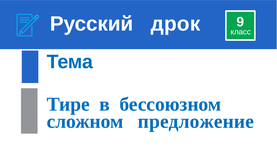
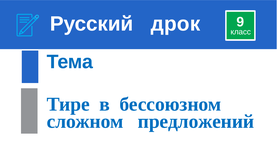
предложение: предложение -> предложений (196, 121)
